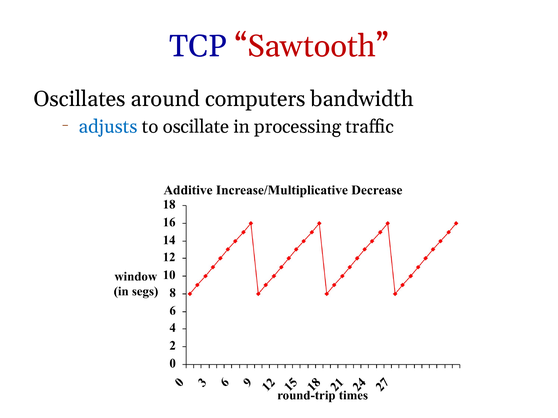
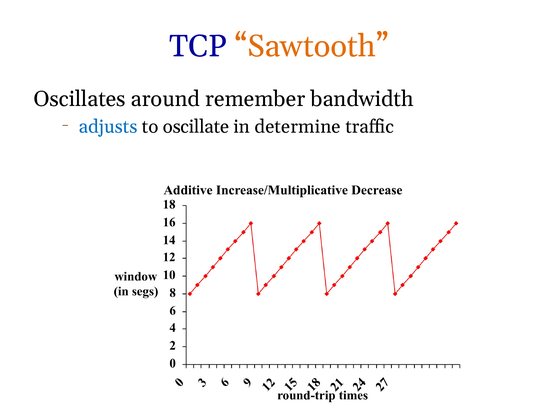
Sawtooth colour: red -> orange (312, 46)
computers: computers -> remember (255, 99)
processing: processing -> determine (298, 127)
